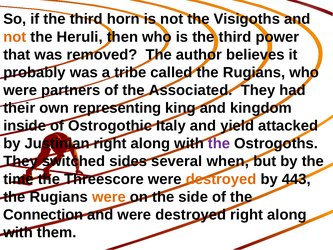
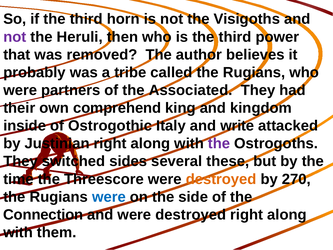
not colour: orange -> purple (15, 37)
representing: representing -> comprehend (117, 108)
yield: yield -> write (237, 126)
when: when -> these (228, 161)
443: 443 -> 270 (296, 179)
were colour: orange -> blue (109, 197)
